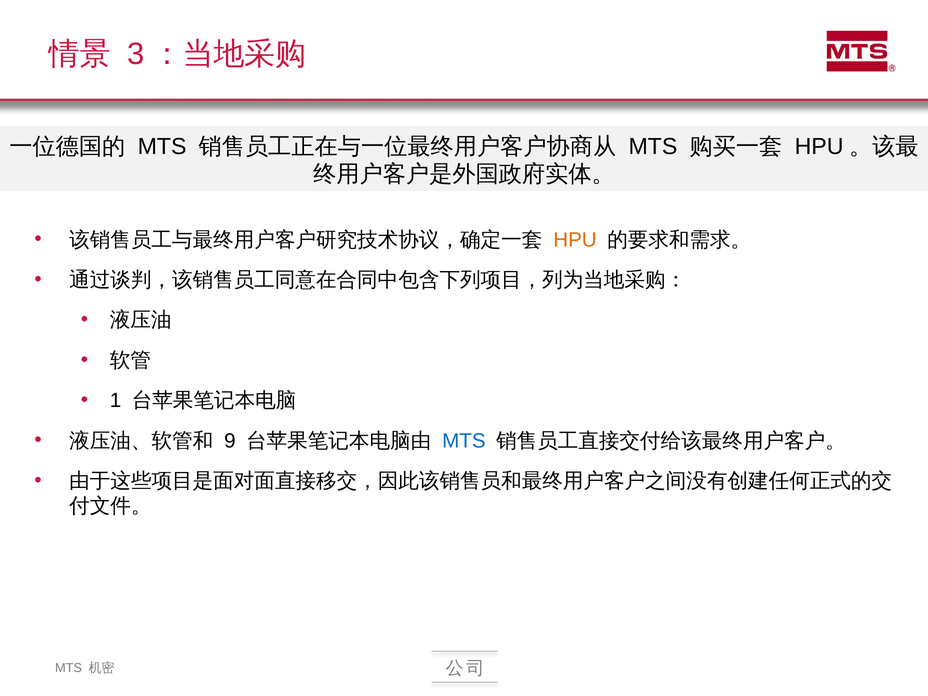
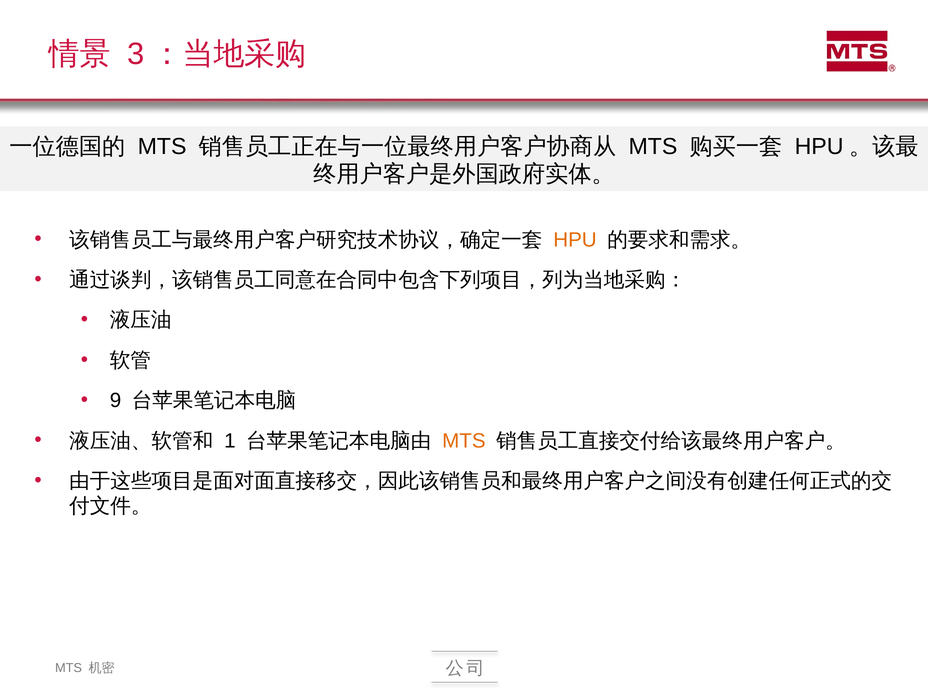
1: 1 -> 9 (116, 401)
9: 9 -> 1 (230, 441)
MTS colour: blue -> orange (464, 441)
